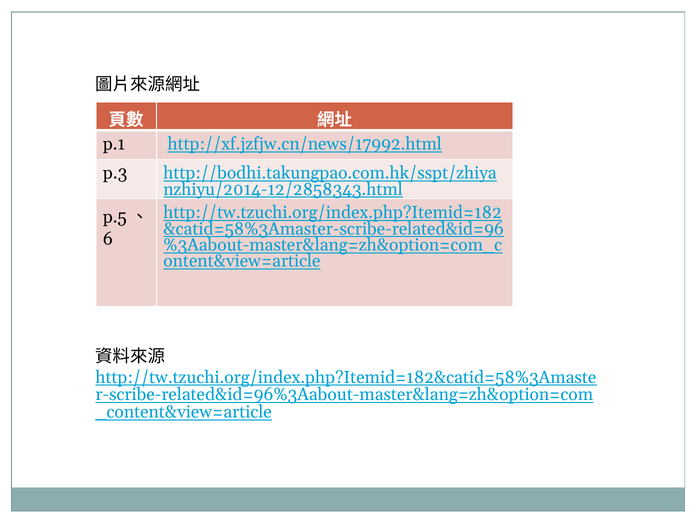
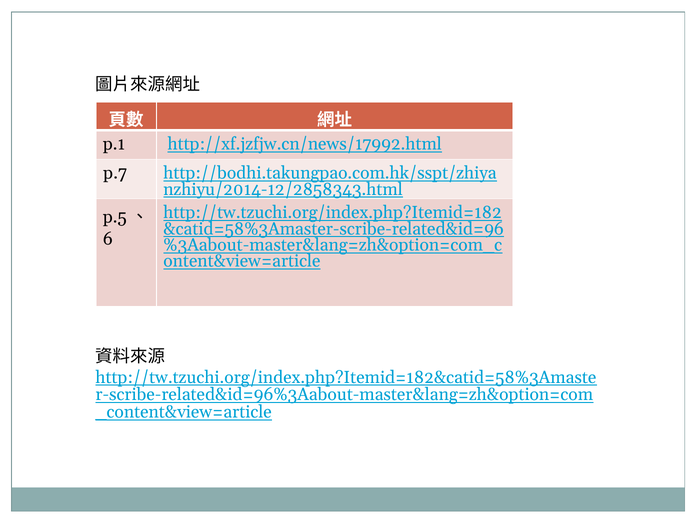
p.3: p.3 -> p.7 (115, 173)
